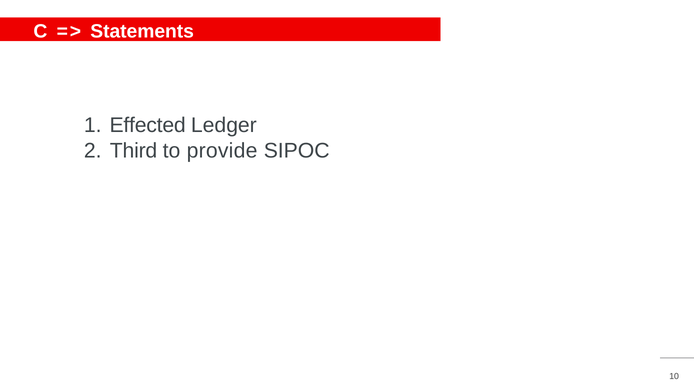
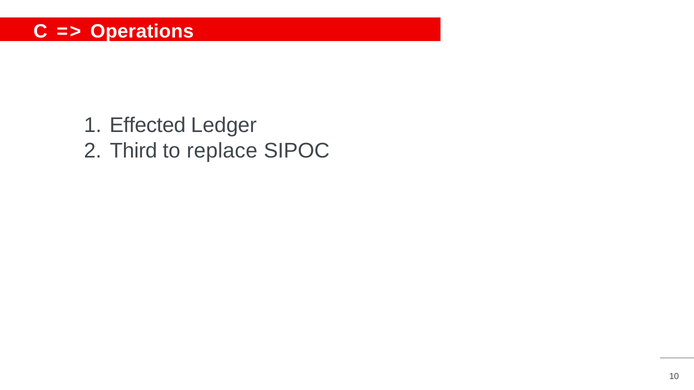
Statements: Statements -> Operations (142, 31)
provide: provide -> replace (222, 151)
